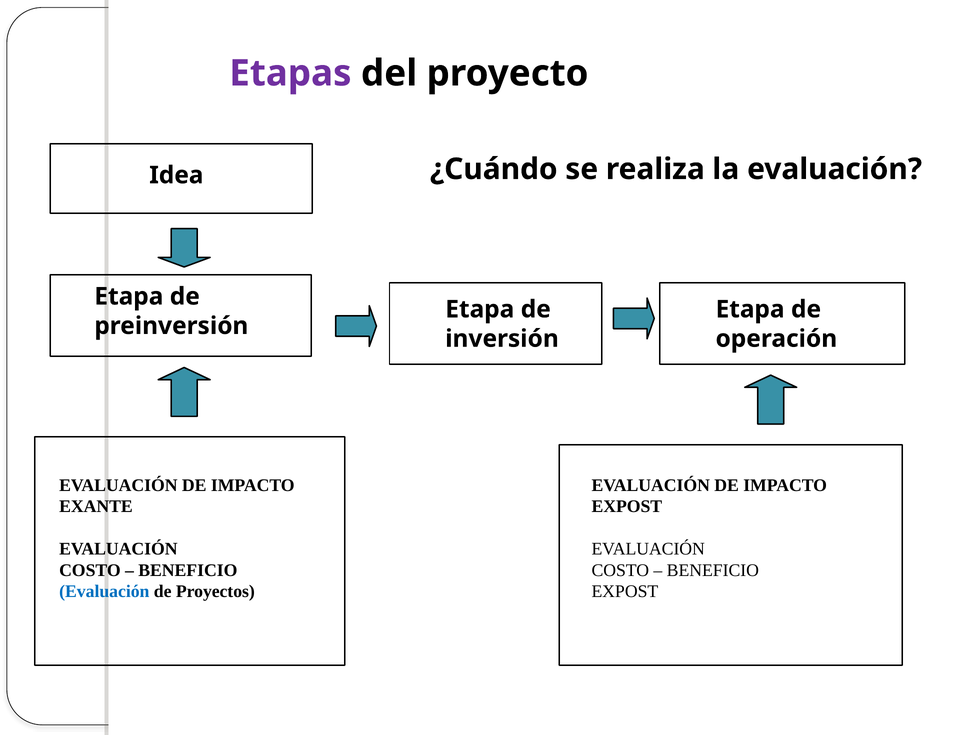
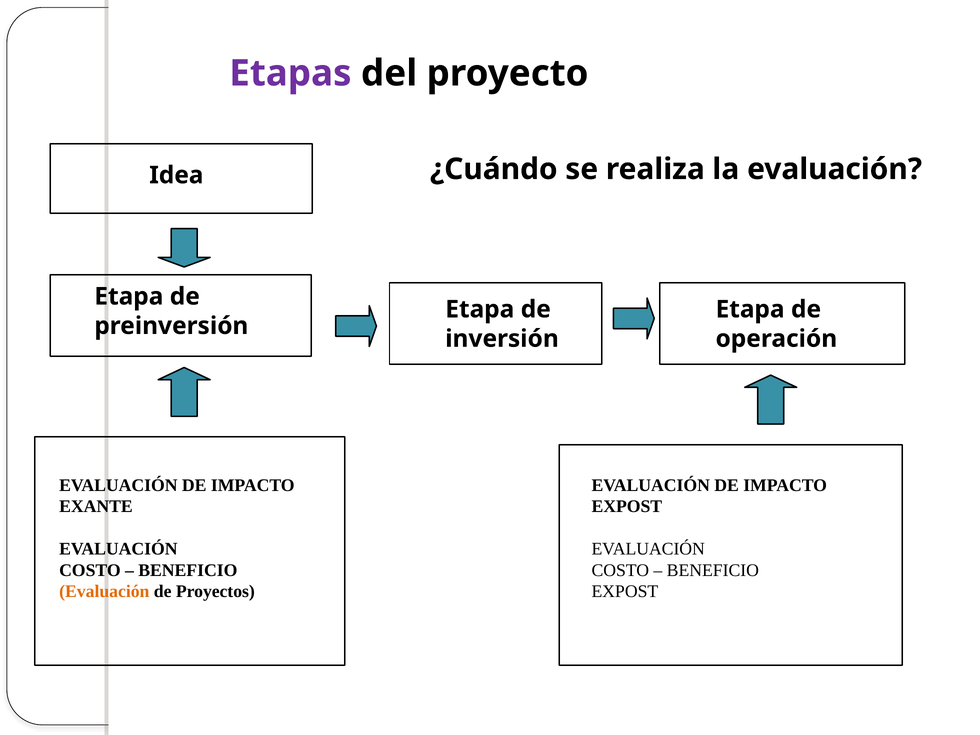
Evaluación colour: blue -> orange (104, 591)
